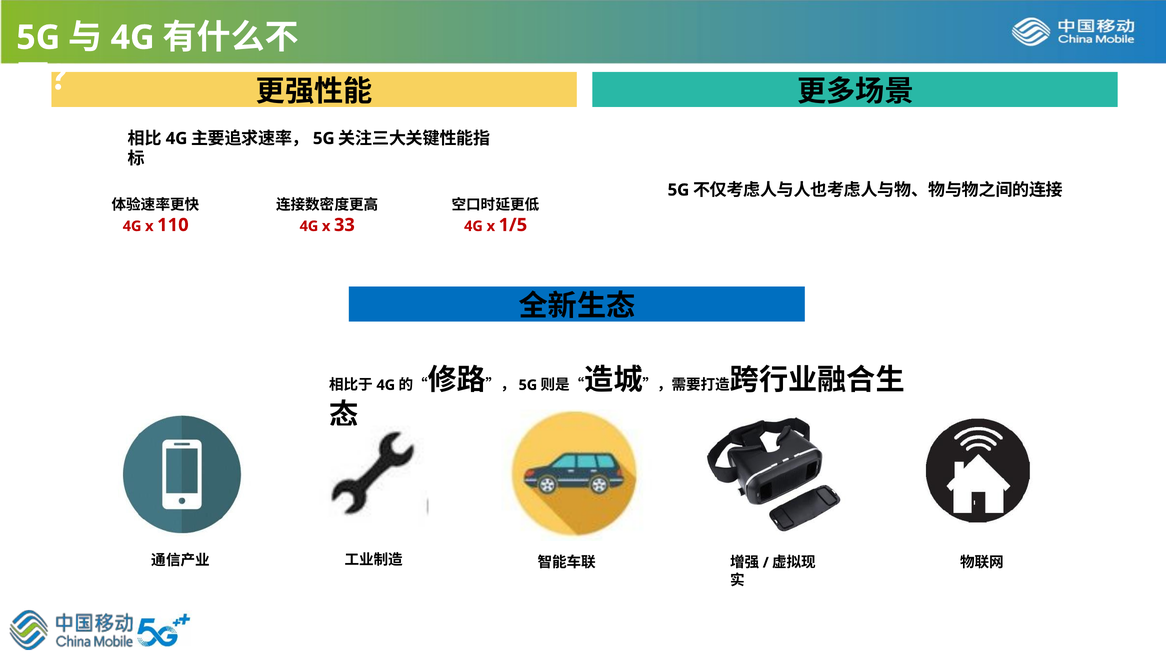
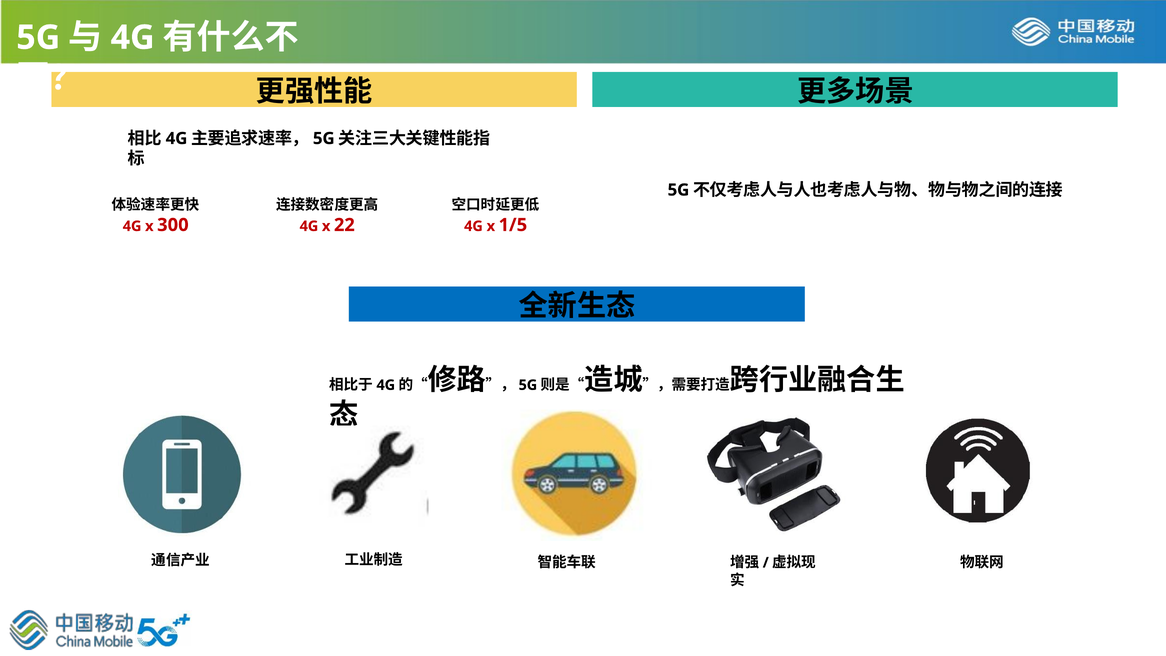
110: 110 -> 300 (173, 225)
33: 33 -> 22 (344, 225)
